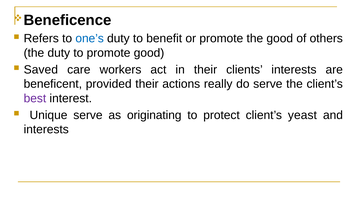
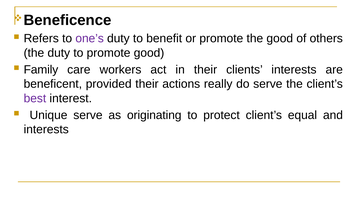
one’s colour: blue -> purple (90, 38)
Saved: Saved -> Family (41, 69)
yeast: yeast -> equal (302, 115)
